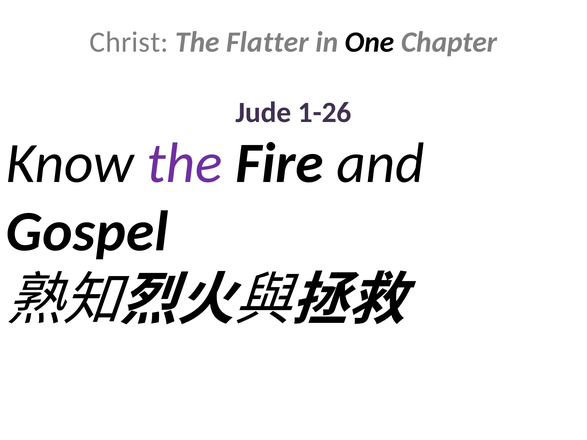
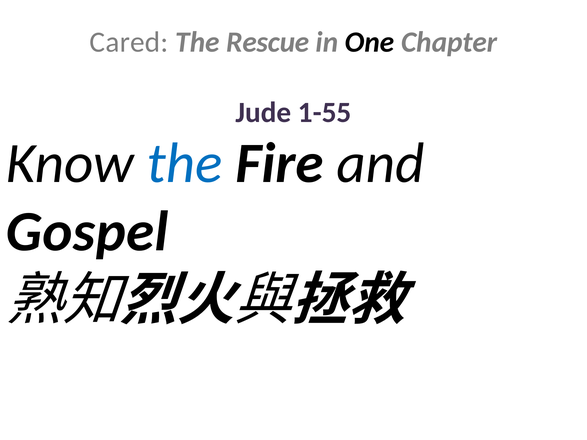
Christ: Christ -> Cared (129, 42)
Flatter: Flatter -> Rescue (268, 42)
1-26: 1-26 -> 1-55 (325, 113)
the colour: purple -> blue (185, 163)
